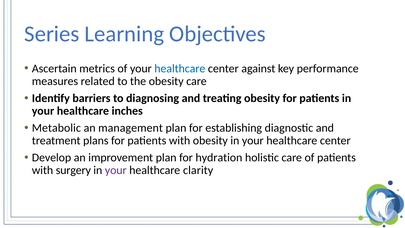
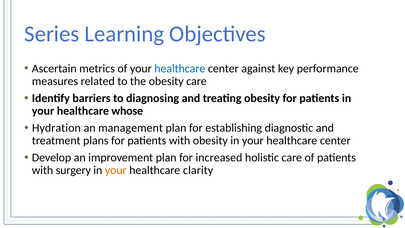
inches: inches -> whose (127, 111)
Metabolic: Metabolic -> Hydration (56, 128)
hydration: hydration -> increased (219, 158)
your colour: purple -> orange (116, 170)
